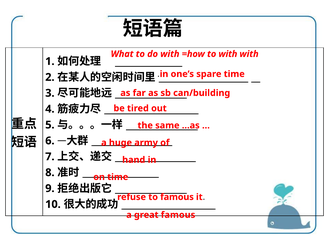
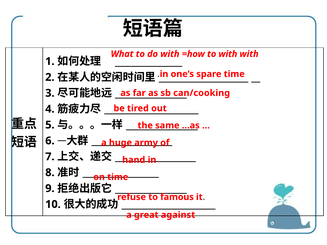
can/building: can/building -> can/cooking (202, 93)
great famous: famous -> against (178, 215)
